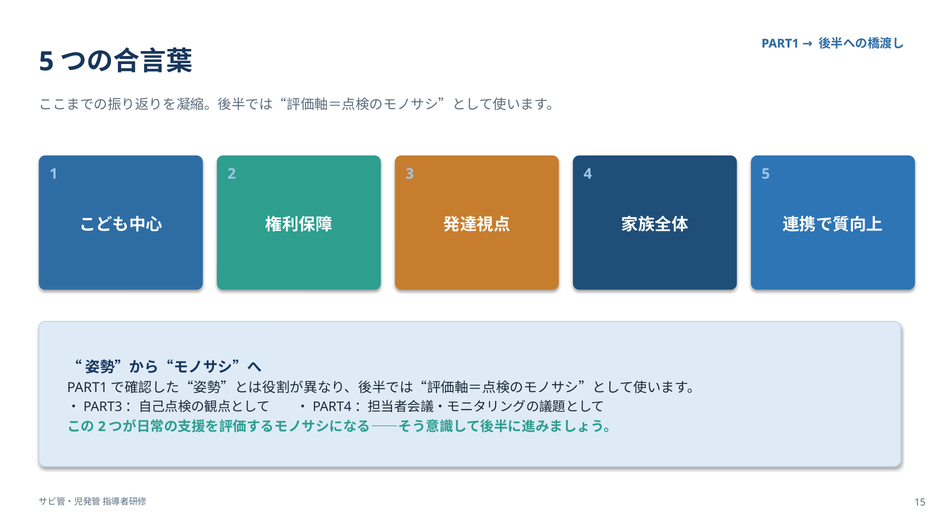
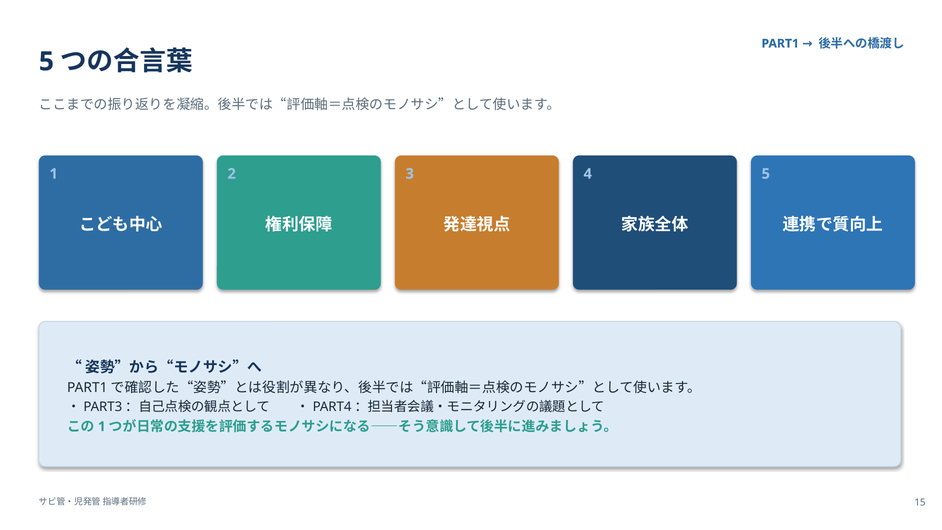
2: 2 -> 1 (102, 426)
